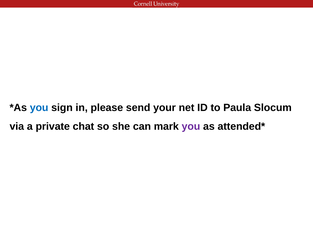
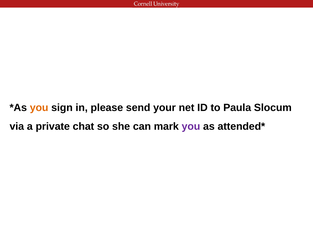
you colour: blue -> orange (39, 108)
